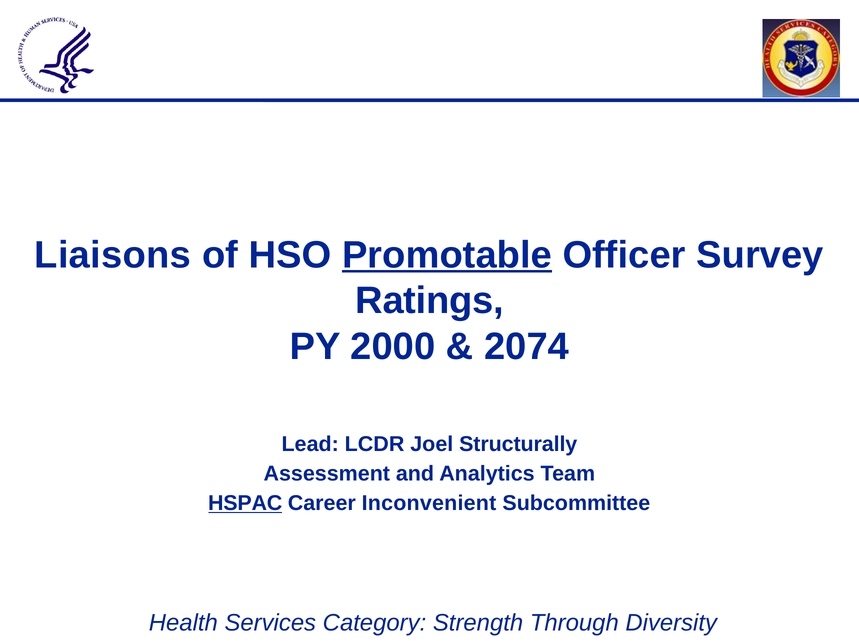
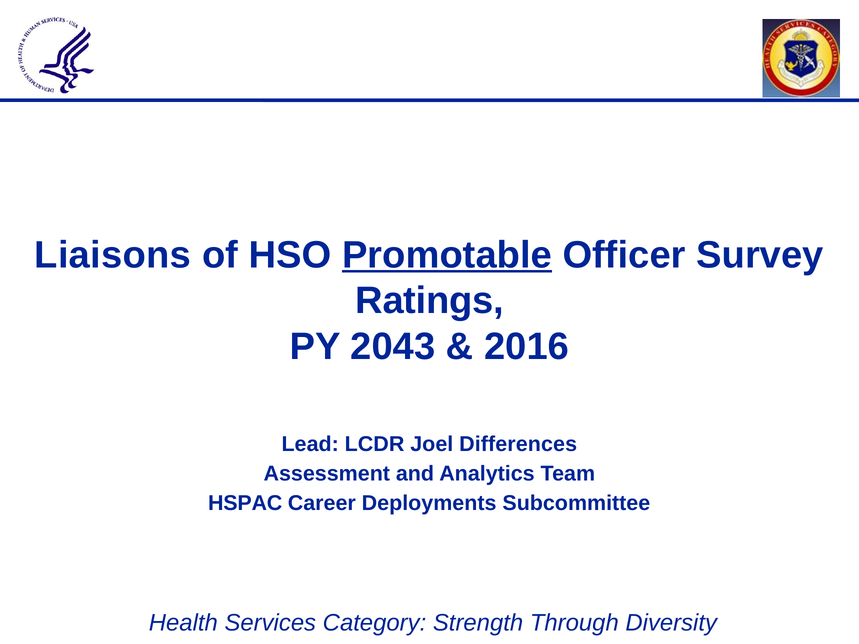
2000: 2000 -> 2043 (393, 347)
2074: 2074 -> 2016 (527, 347)
Structurally: Structurally -> Differences (518, 444)
HSPAC underline: present -> none (245, 504)
Inconvenient: Inconvenient -> Deployments (429, 504)
